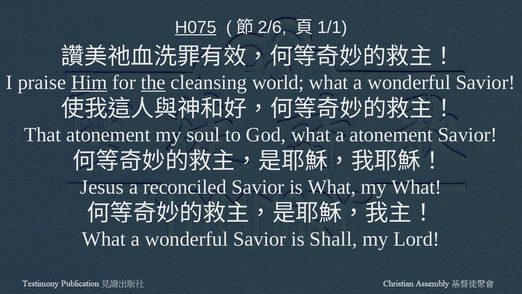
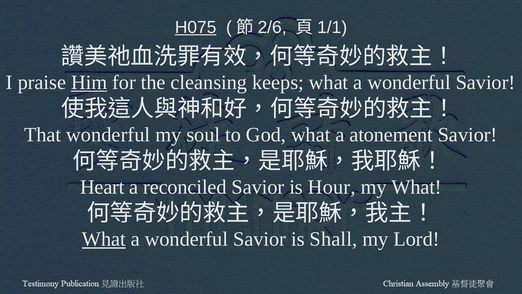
the underline: present -> none (153, 82)
world: world -> keeps (278, 82)
That atonement: atonement -> wonderful (108, 135)
Jesus: Jesus -> Heart (102, 187)
is What: What -> Hour (332, 187)
What underline: none -> present (104, 239)
